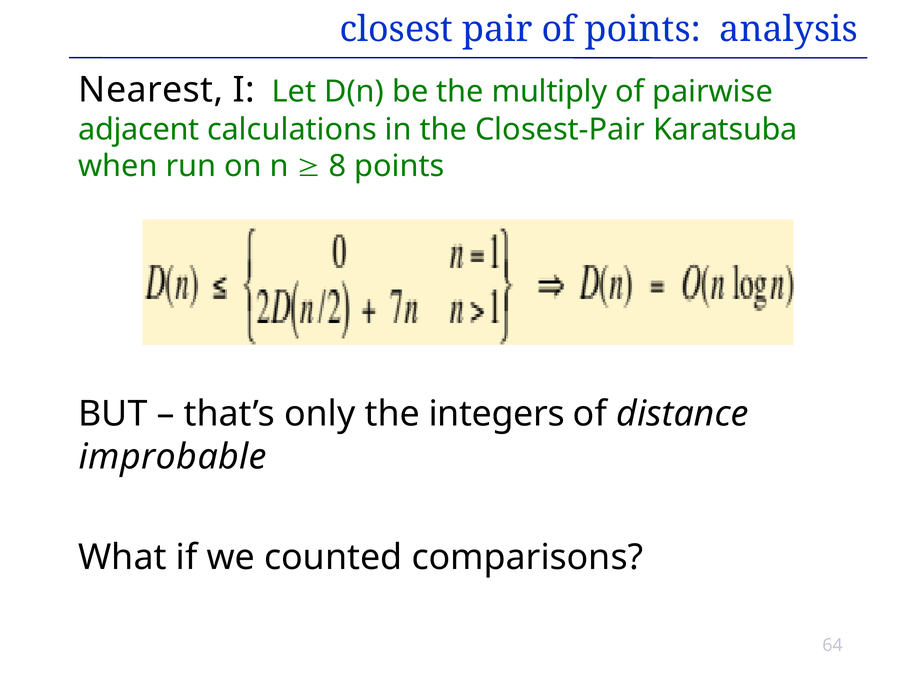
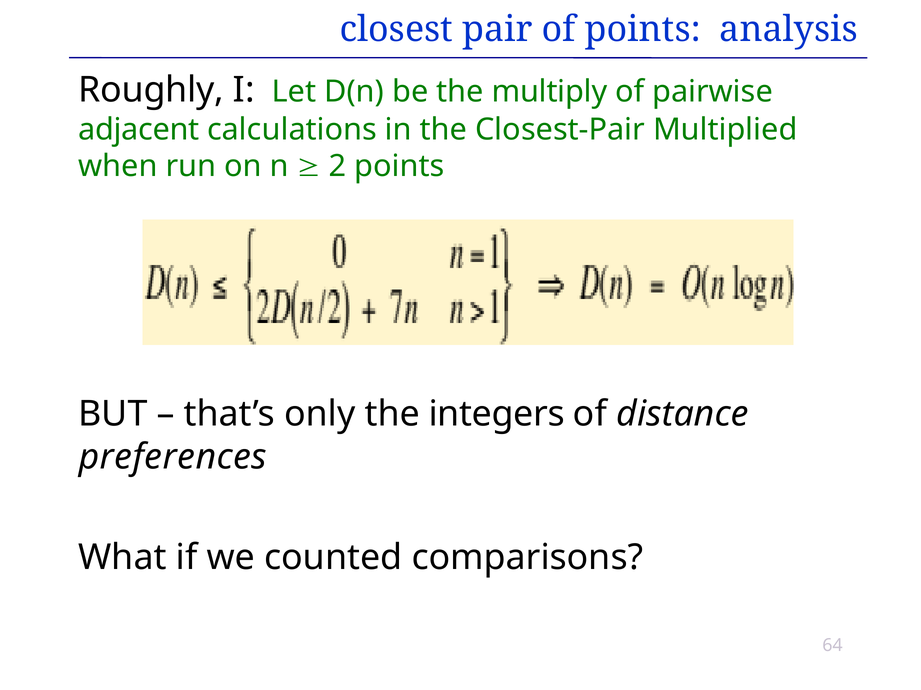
Nearest: Nearest -> Roughly (151, 90)
Karatsuba: Karatsuba -> Multiplied (725, 130)
8: 8 -> 2 (338, 166)
improbable: improbable -> preferences (173, 458)
